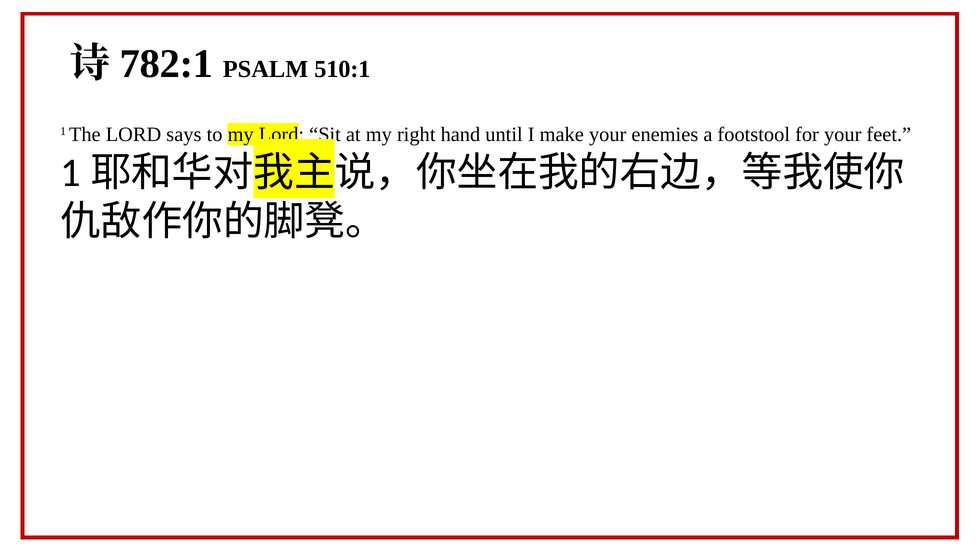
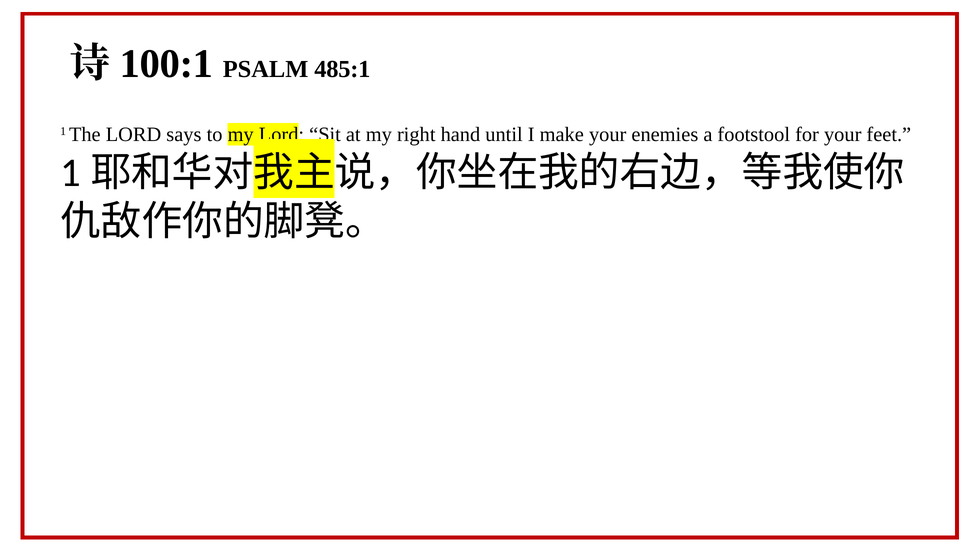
782:1: 782:1 -> 100:1 (167, 64)
510:1: 510:1 -> 485:1 (342, 69)
